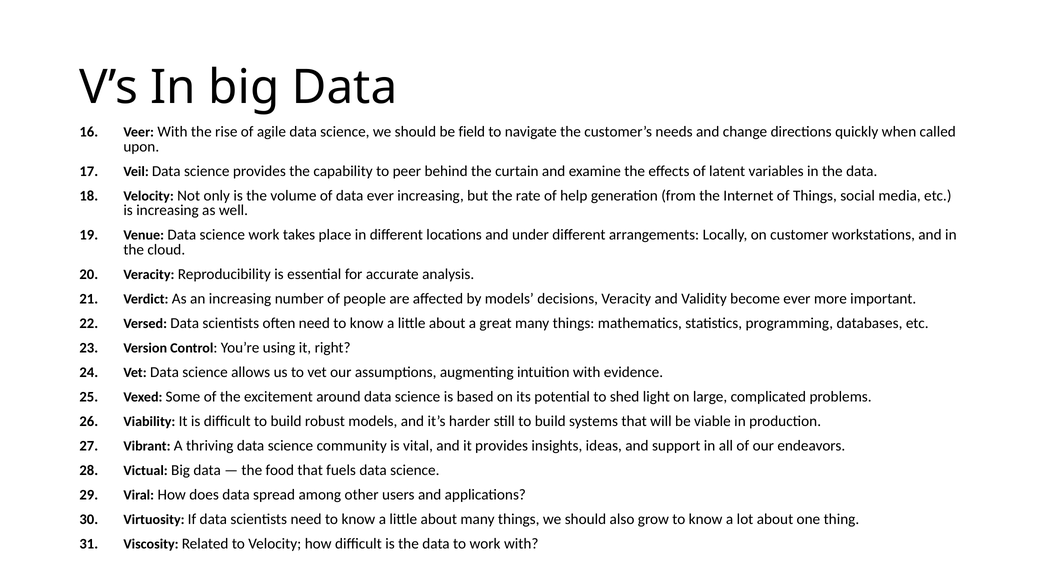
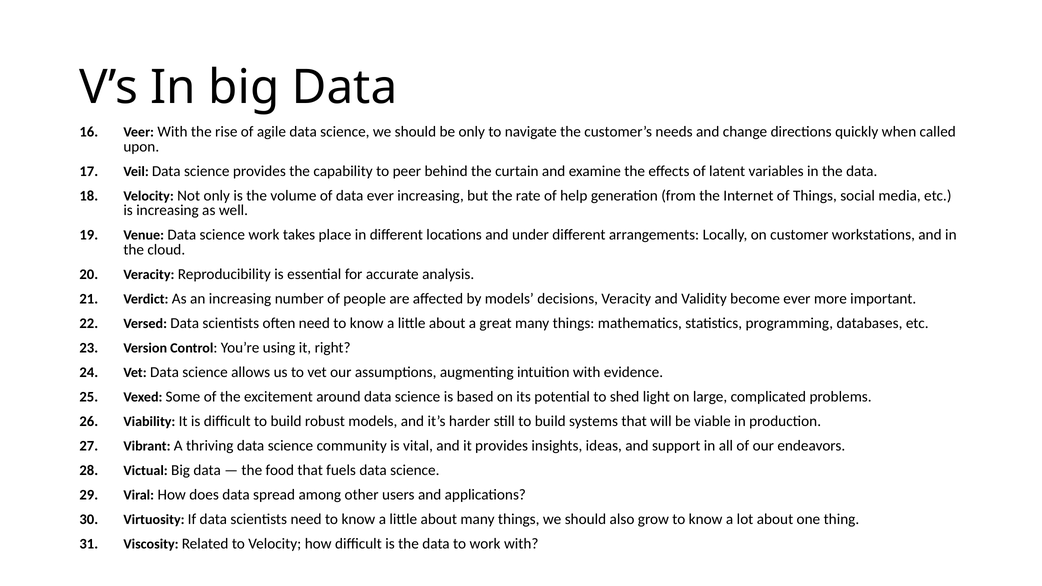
be field: field -> only (472, 132)
